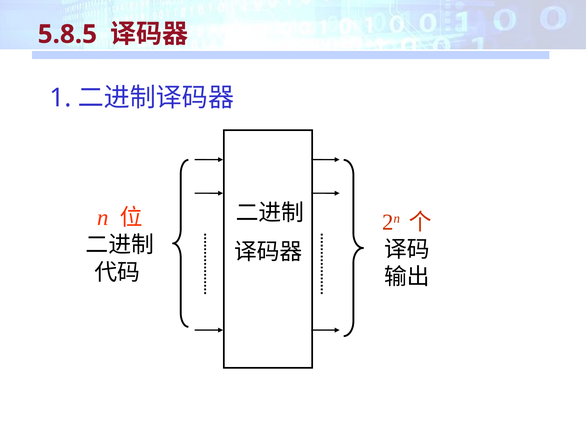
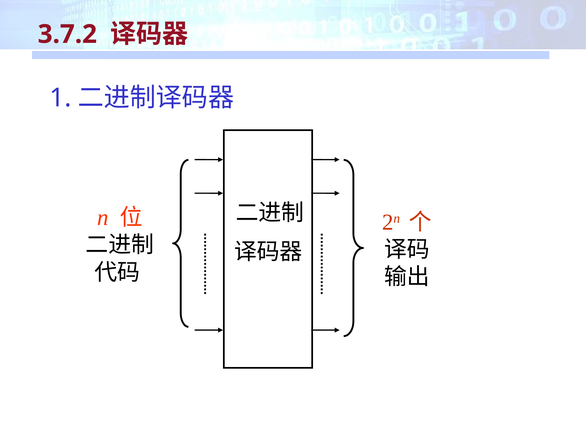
5.8.5: 5.8.5 -> 3.7.2 (67, 34)
